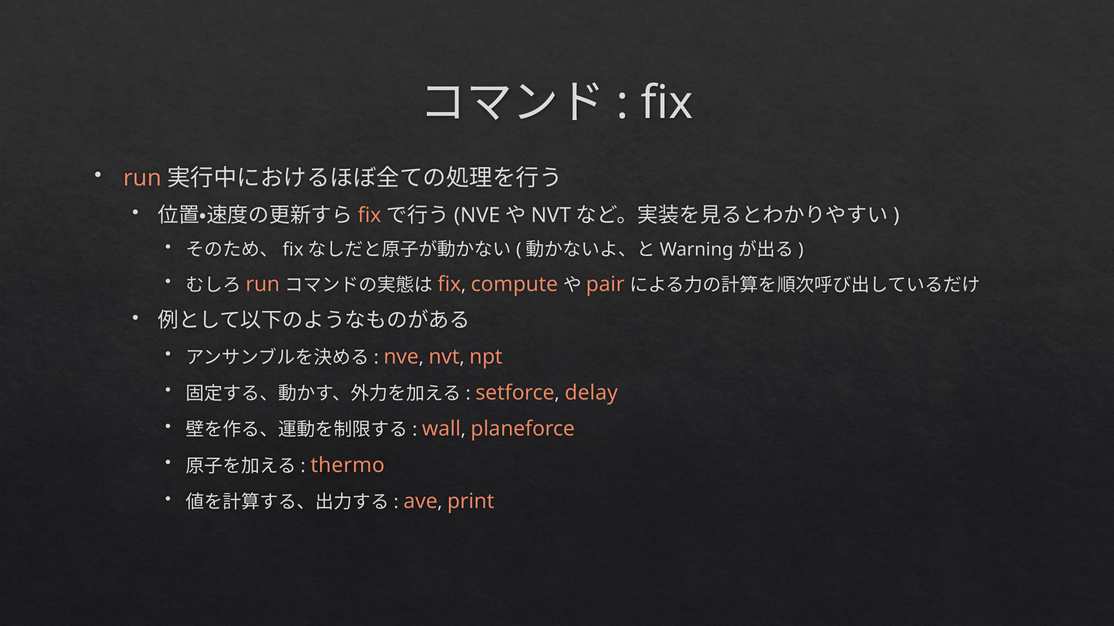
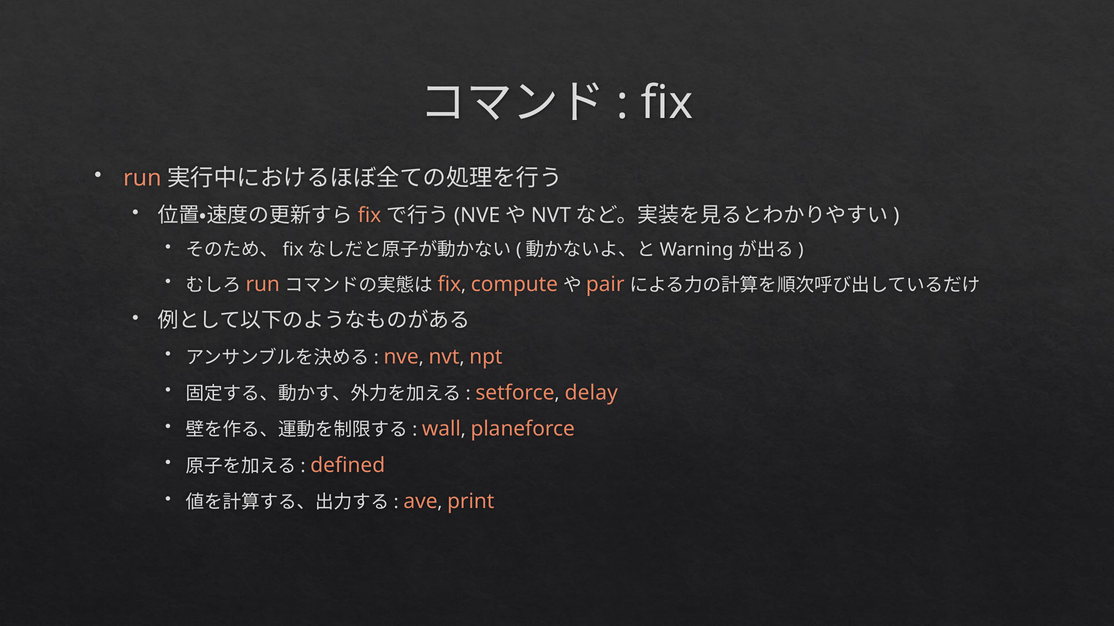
thermo: thermo -> defined (348, 466)
